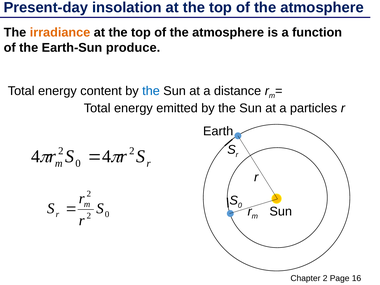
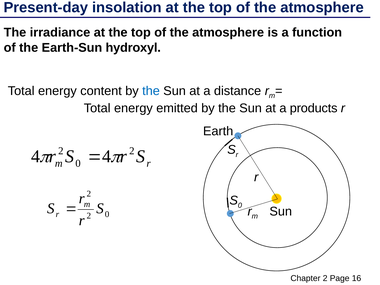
irradiance colour: orange -> black (60, 32)
produce: produce -> hydroxyl (133, 48)
particles: particles -> products (314, 108)
